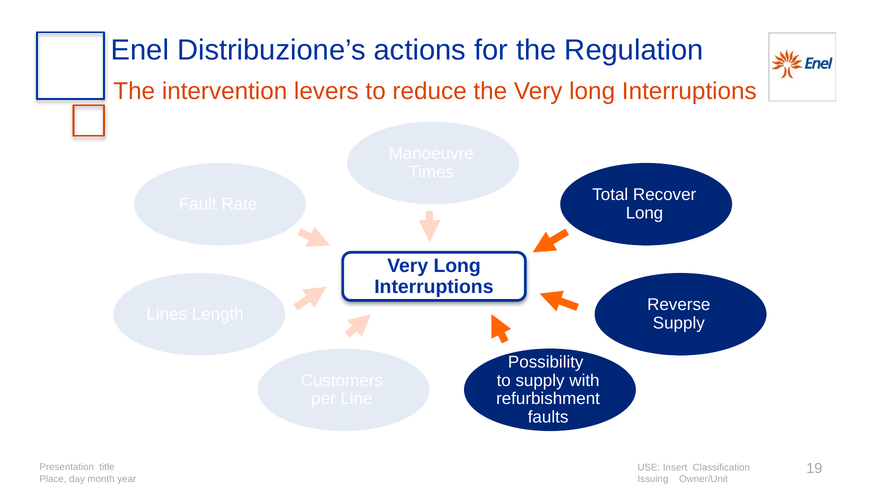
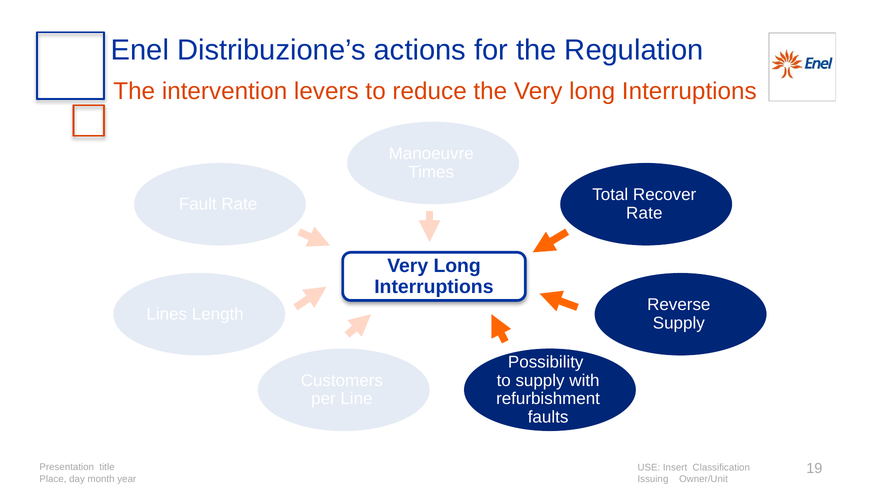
Long: Long -> Rate (644, 213)
